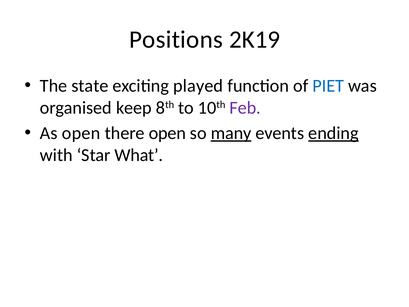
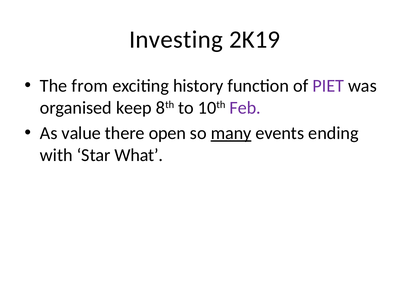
Positions: Positions -> Investing (176, 40)
state: state -> from (90, 86)
played: played -> history (198, 86)
PIET colour: blue -> purple (328, 86)
As open: open -> value (81, 133)
ending underline: present -> none (334, 133)
